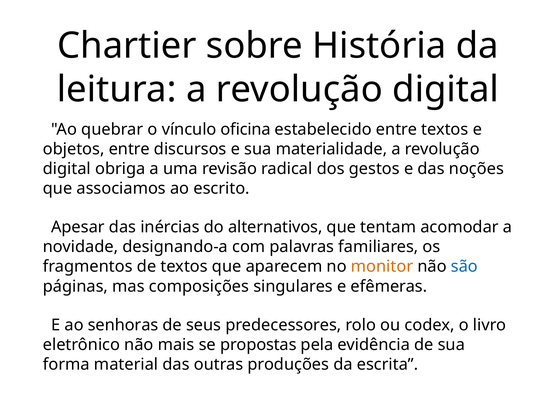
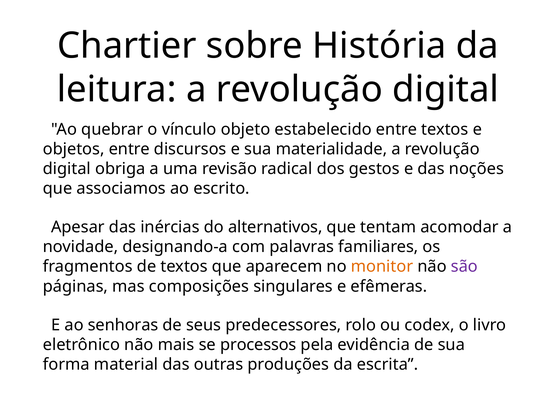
oficina: oficina -> objeto (246, 129)
são colour: blue -> purple (464, 267)
propostas: propostas -> processos (258, 345)
